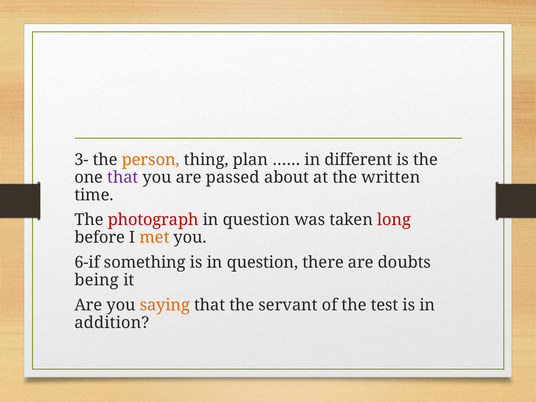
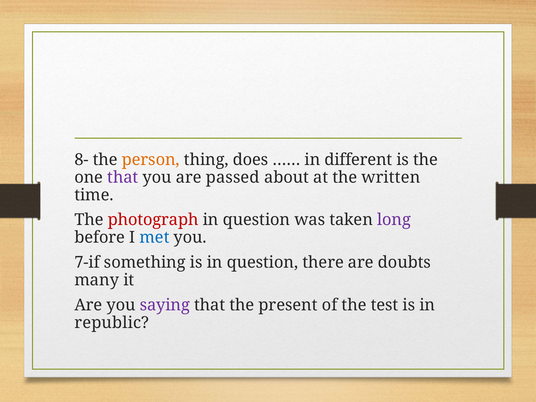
3-: 3- -> 8- (81, 160)
plan: plan -> does (251, 160)
long colour: red -> purple (394, 220)
met colour: orange -> blue (154, 238)
6-if: 6-if -> 7-if (87, 262)
being: being -> many (97, 280)
saying colour: orange -> purple (165, 305)
servant: servant -> present (288, 305)
addition: addition -> republic (112, 323)
